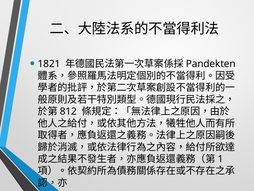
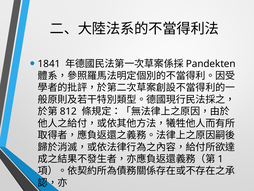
1821: 1821 -> 1841 (49, 64)
